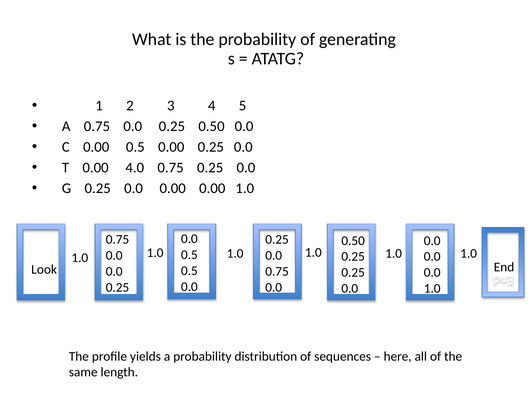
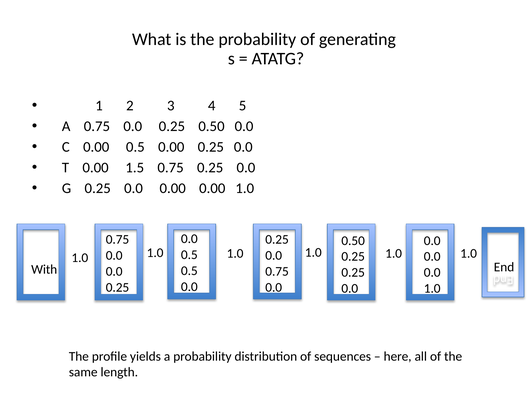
4.0: 4.0 -> 1.5 (135, 168)
Look: Look -> With (44, 269)
